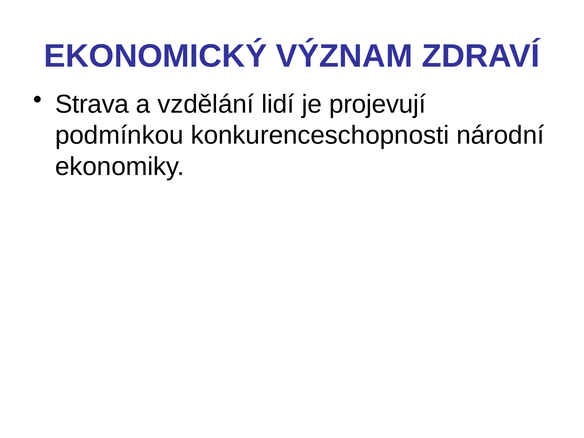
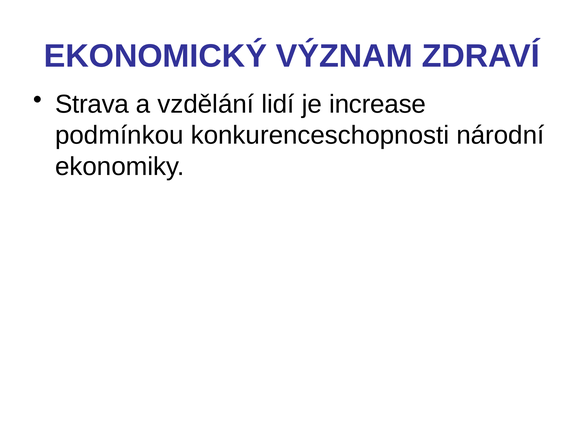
projevují: projevují -> increase (378, 104)
